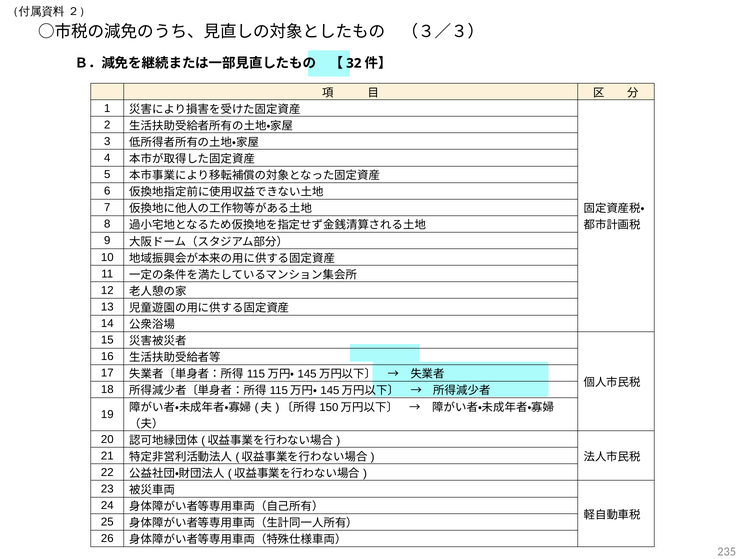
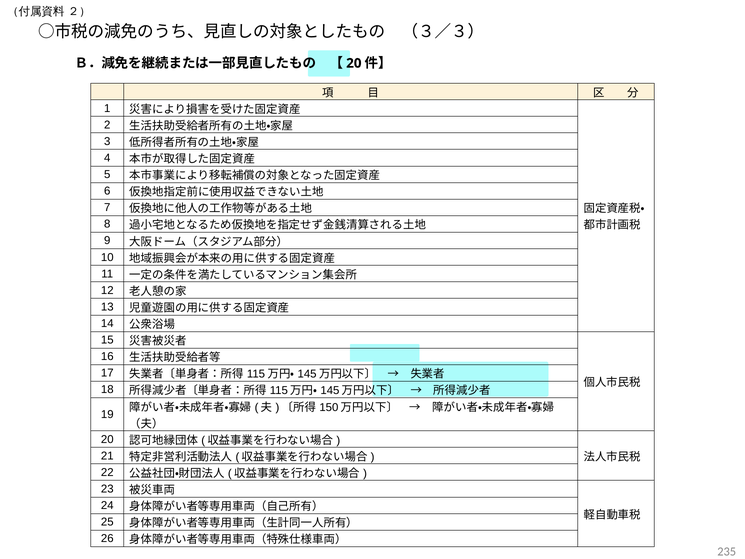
32: 32 -> 20 (354, 63)
